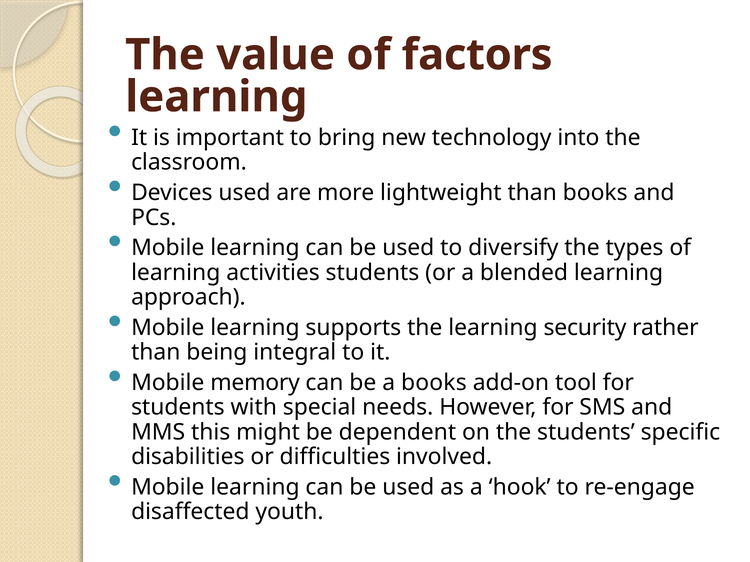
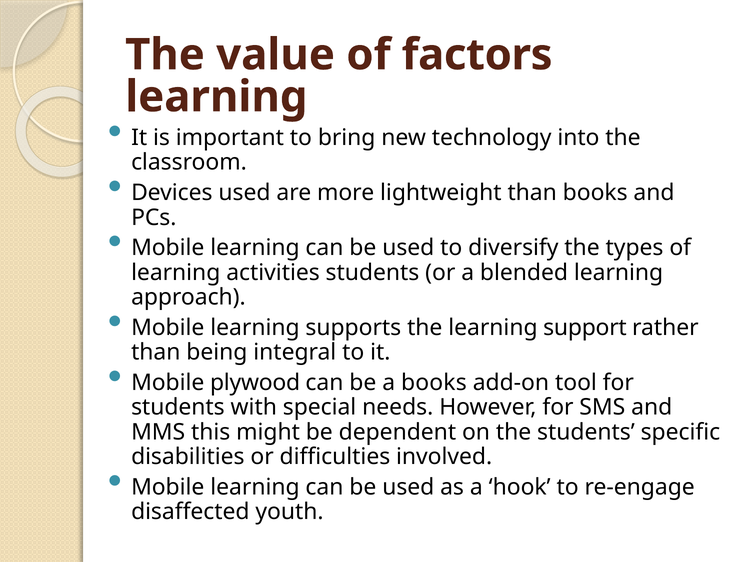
security: security -> support (585, 328)
memory: memory -> plywood (255, 383)
